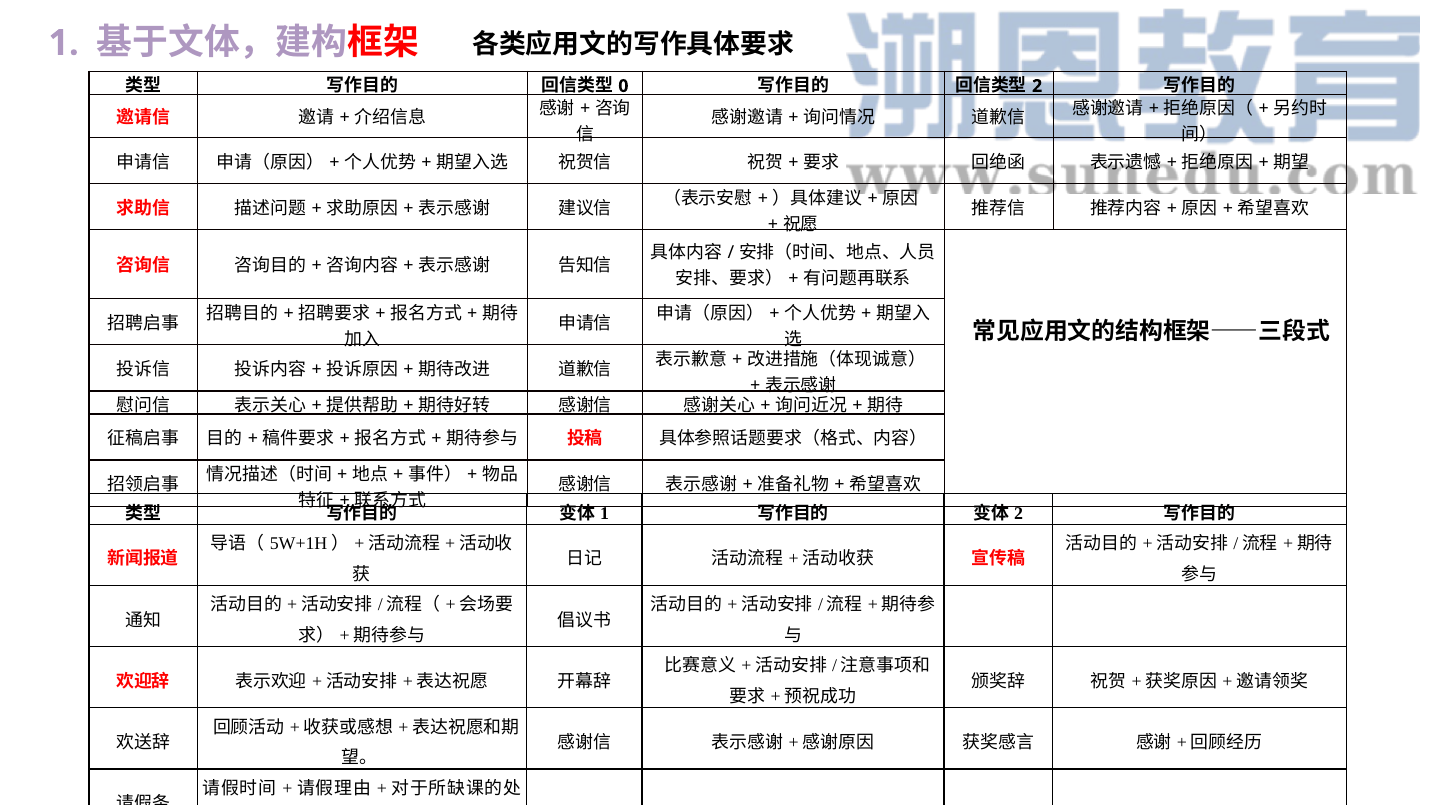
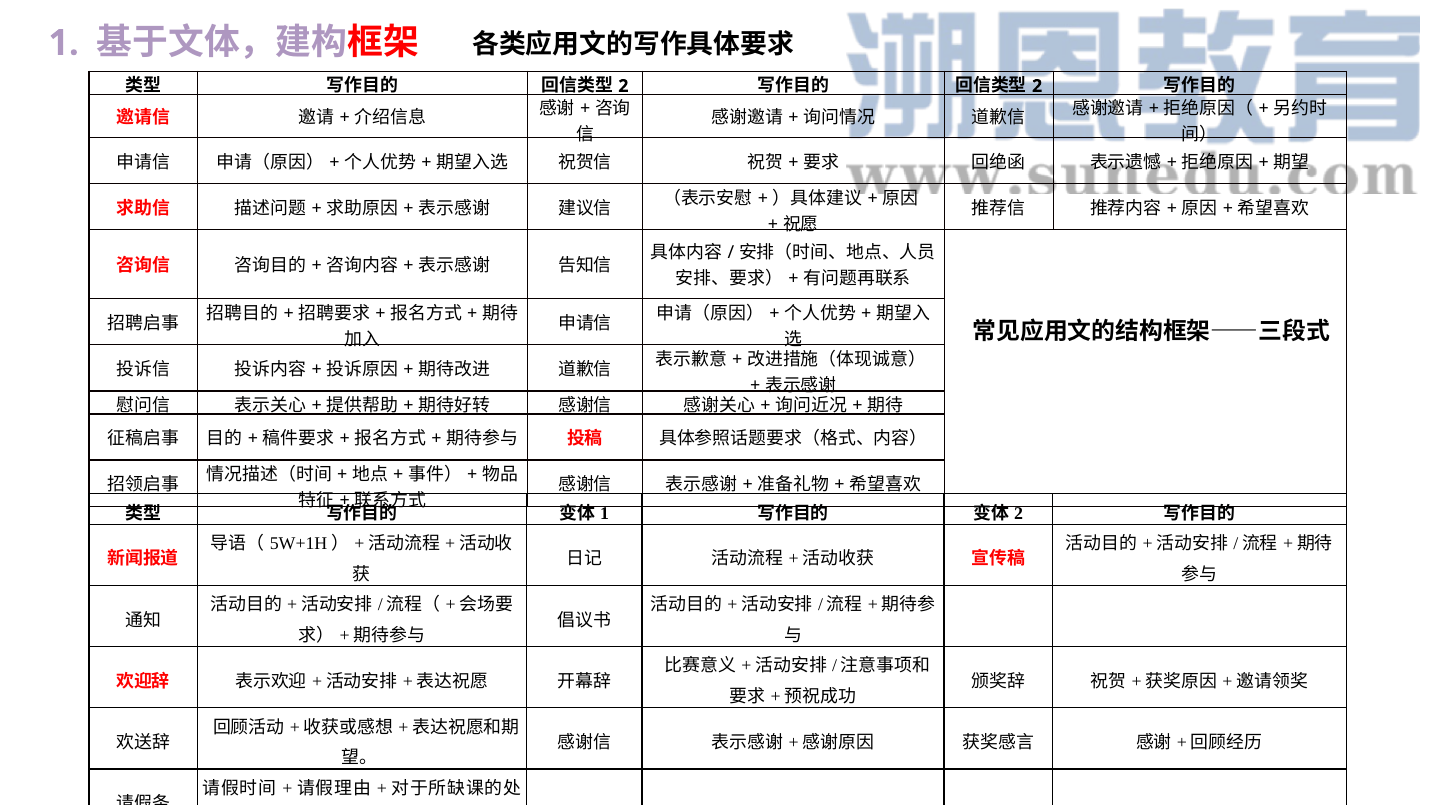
0: 0 -> 2 (623, 86)
